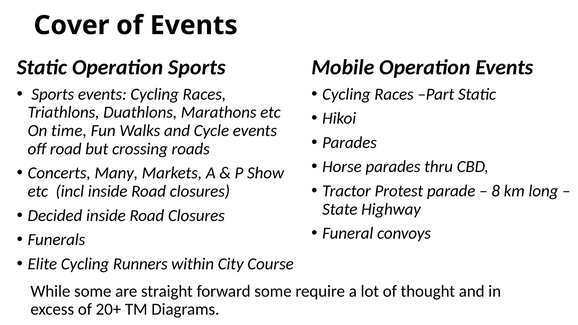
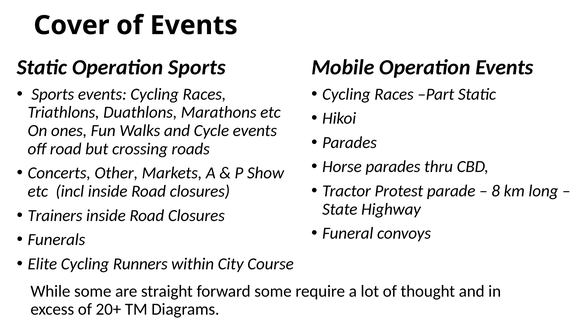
time: time -> ones (69, 131)
Many: Many -> Other (116, 173)
Decided: Decided -> Trainers (55, 216)
